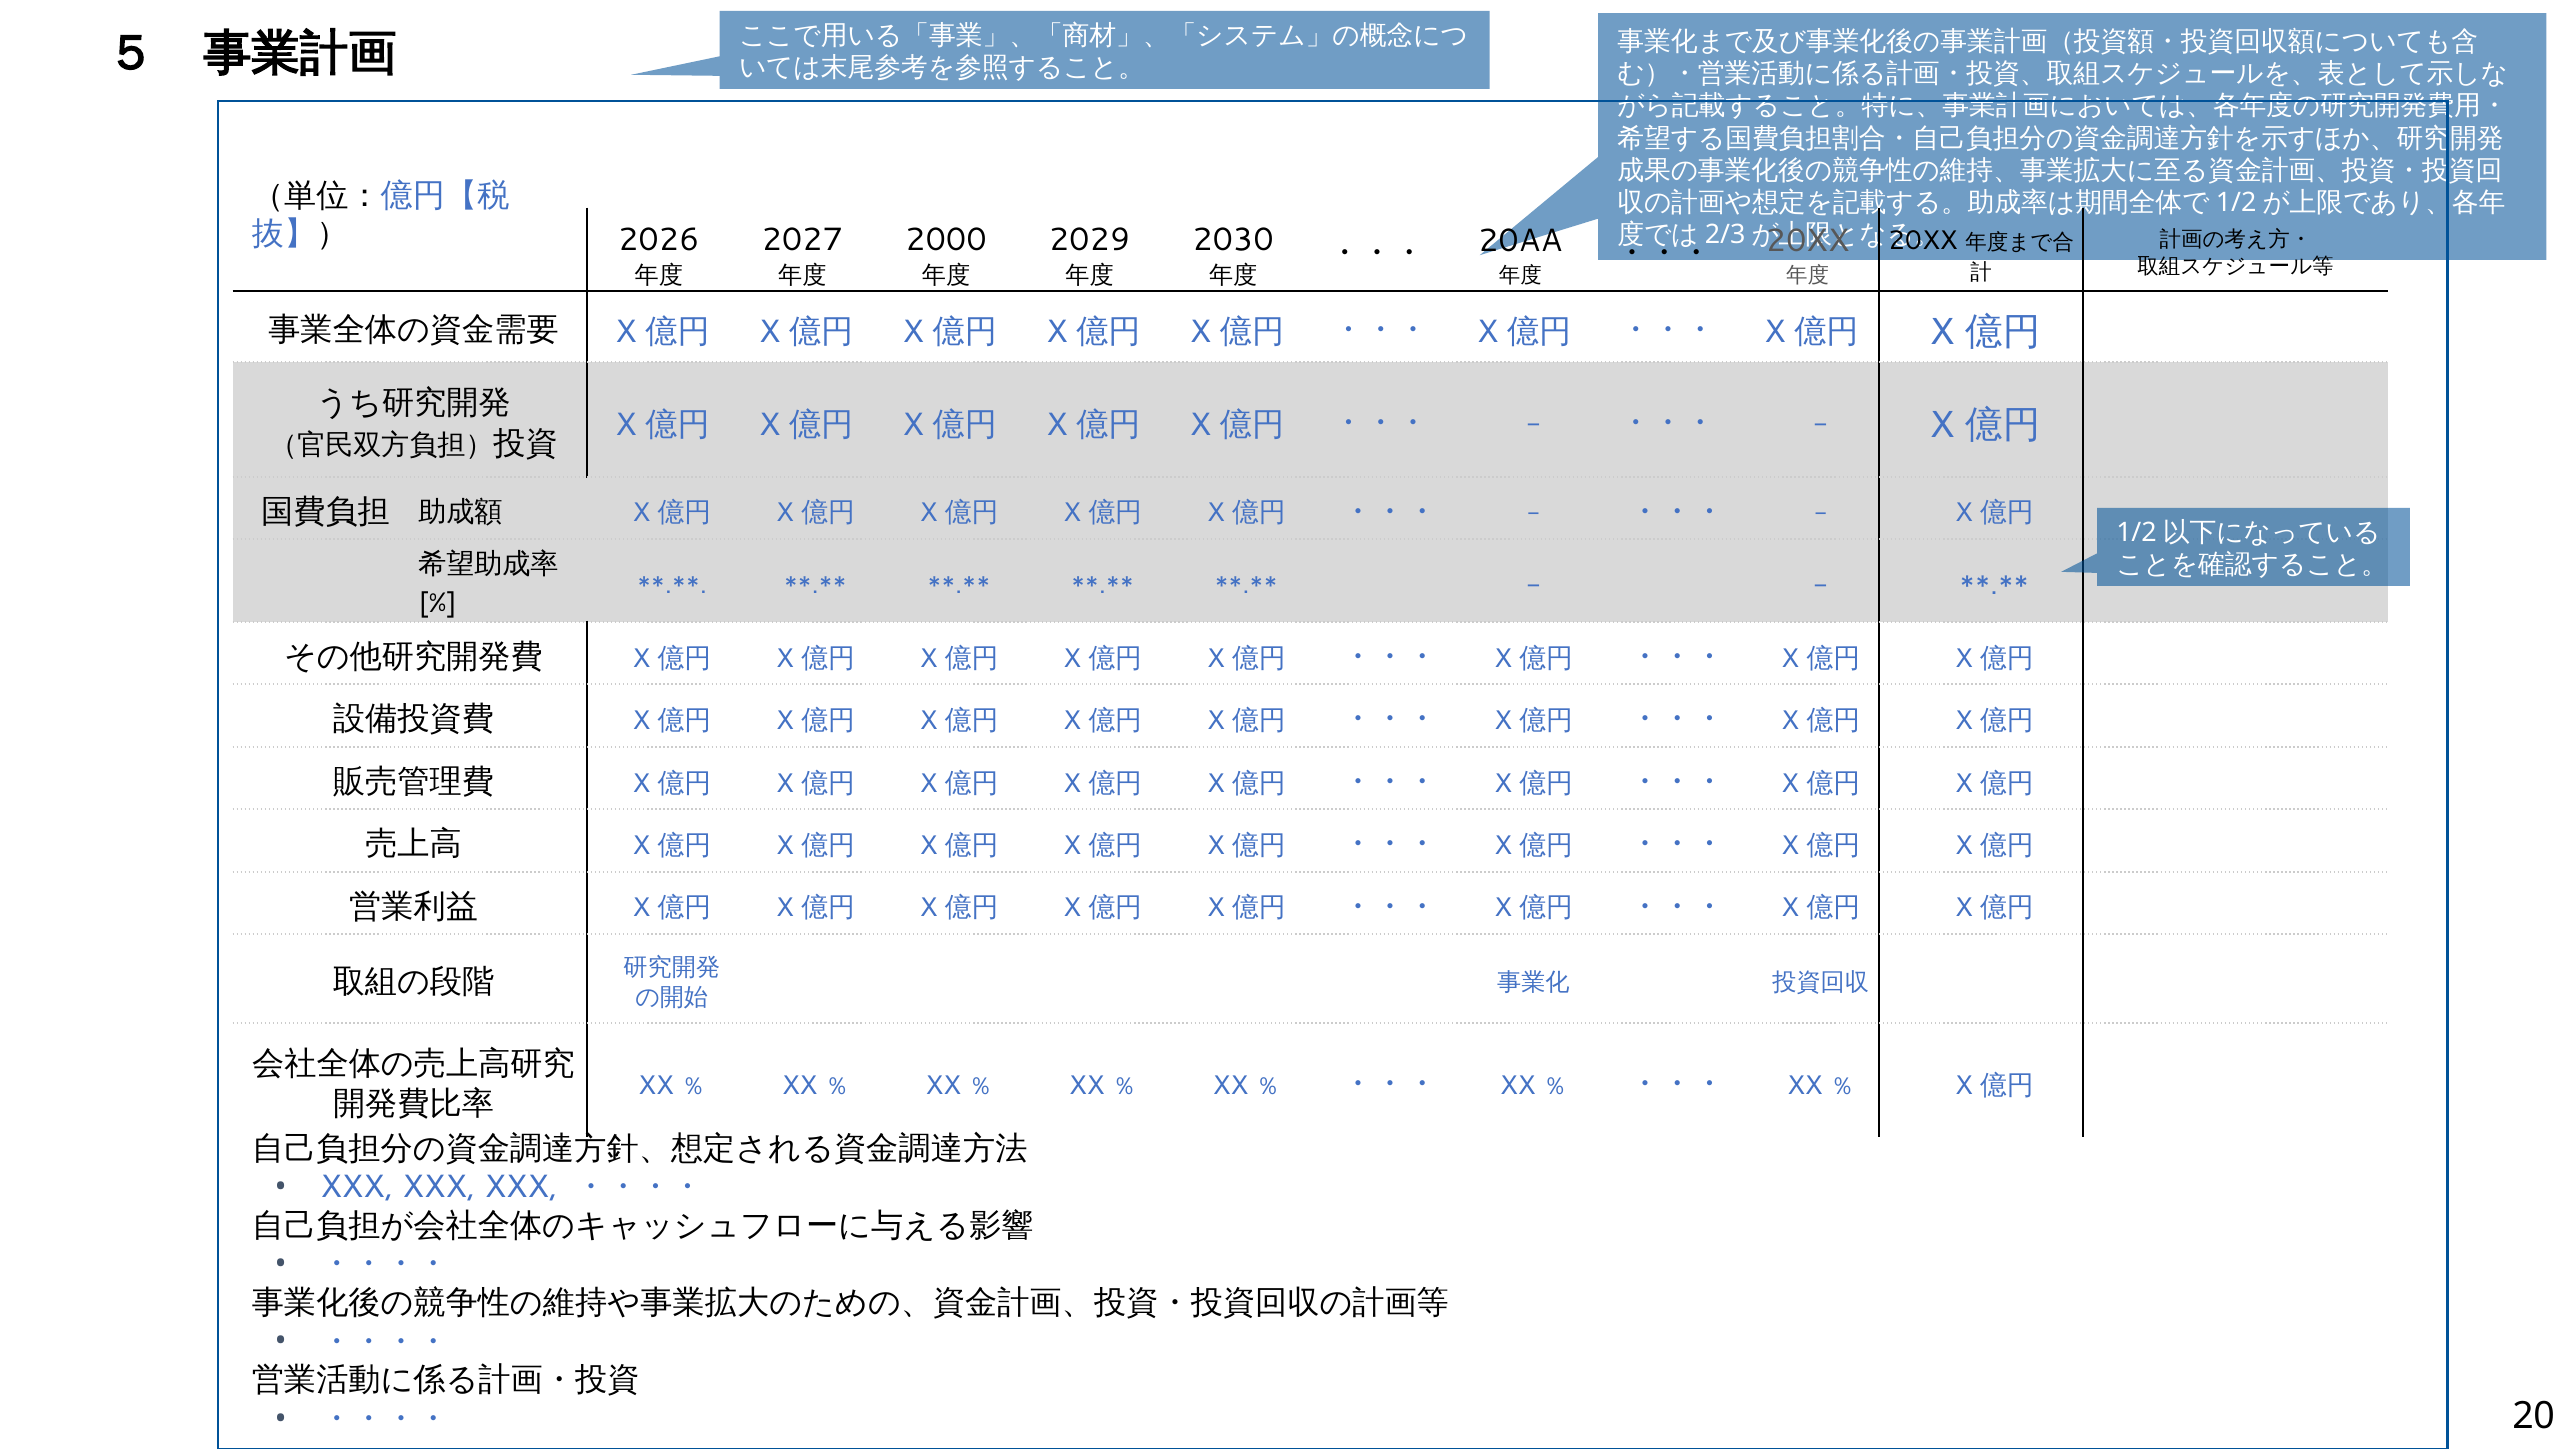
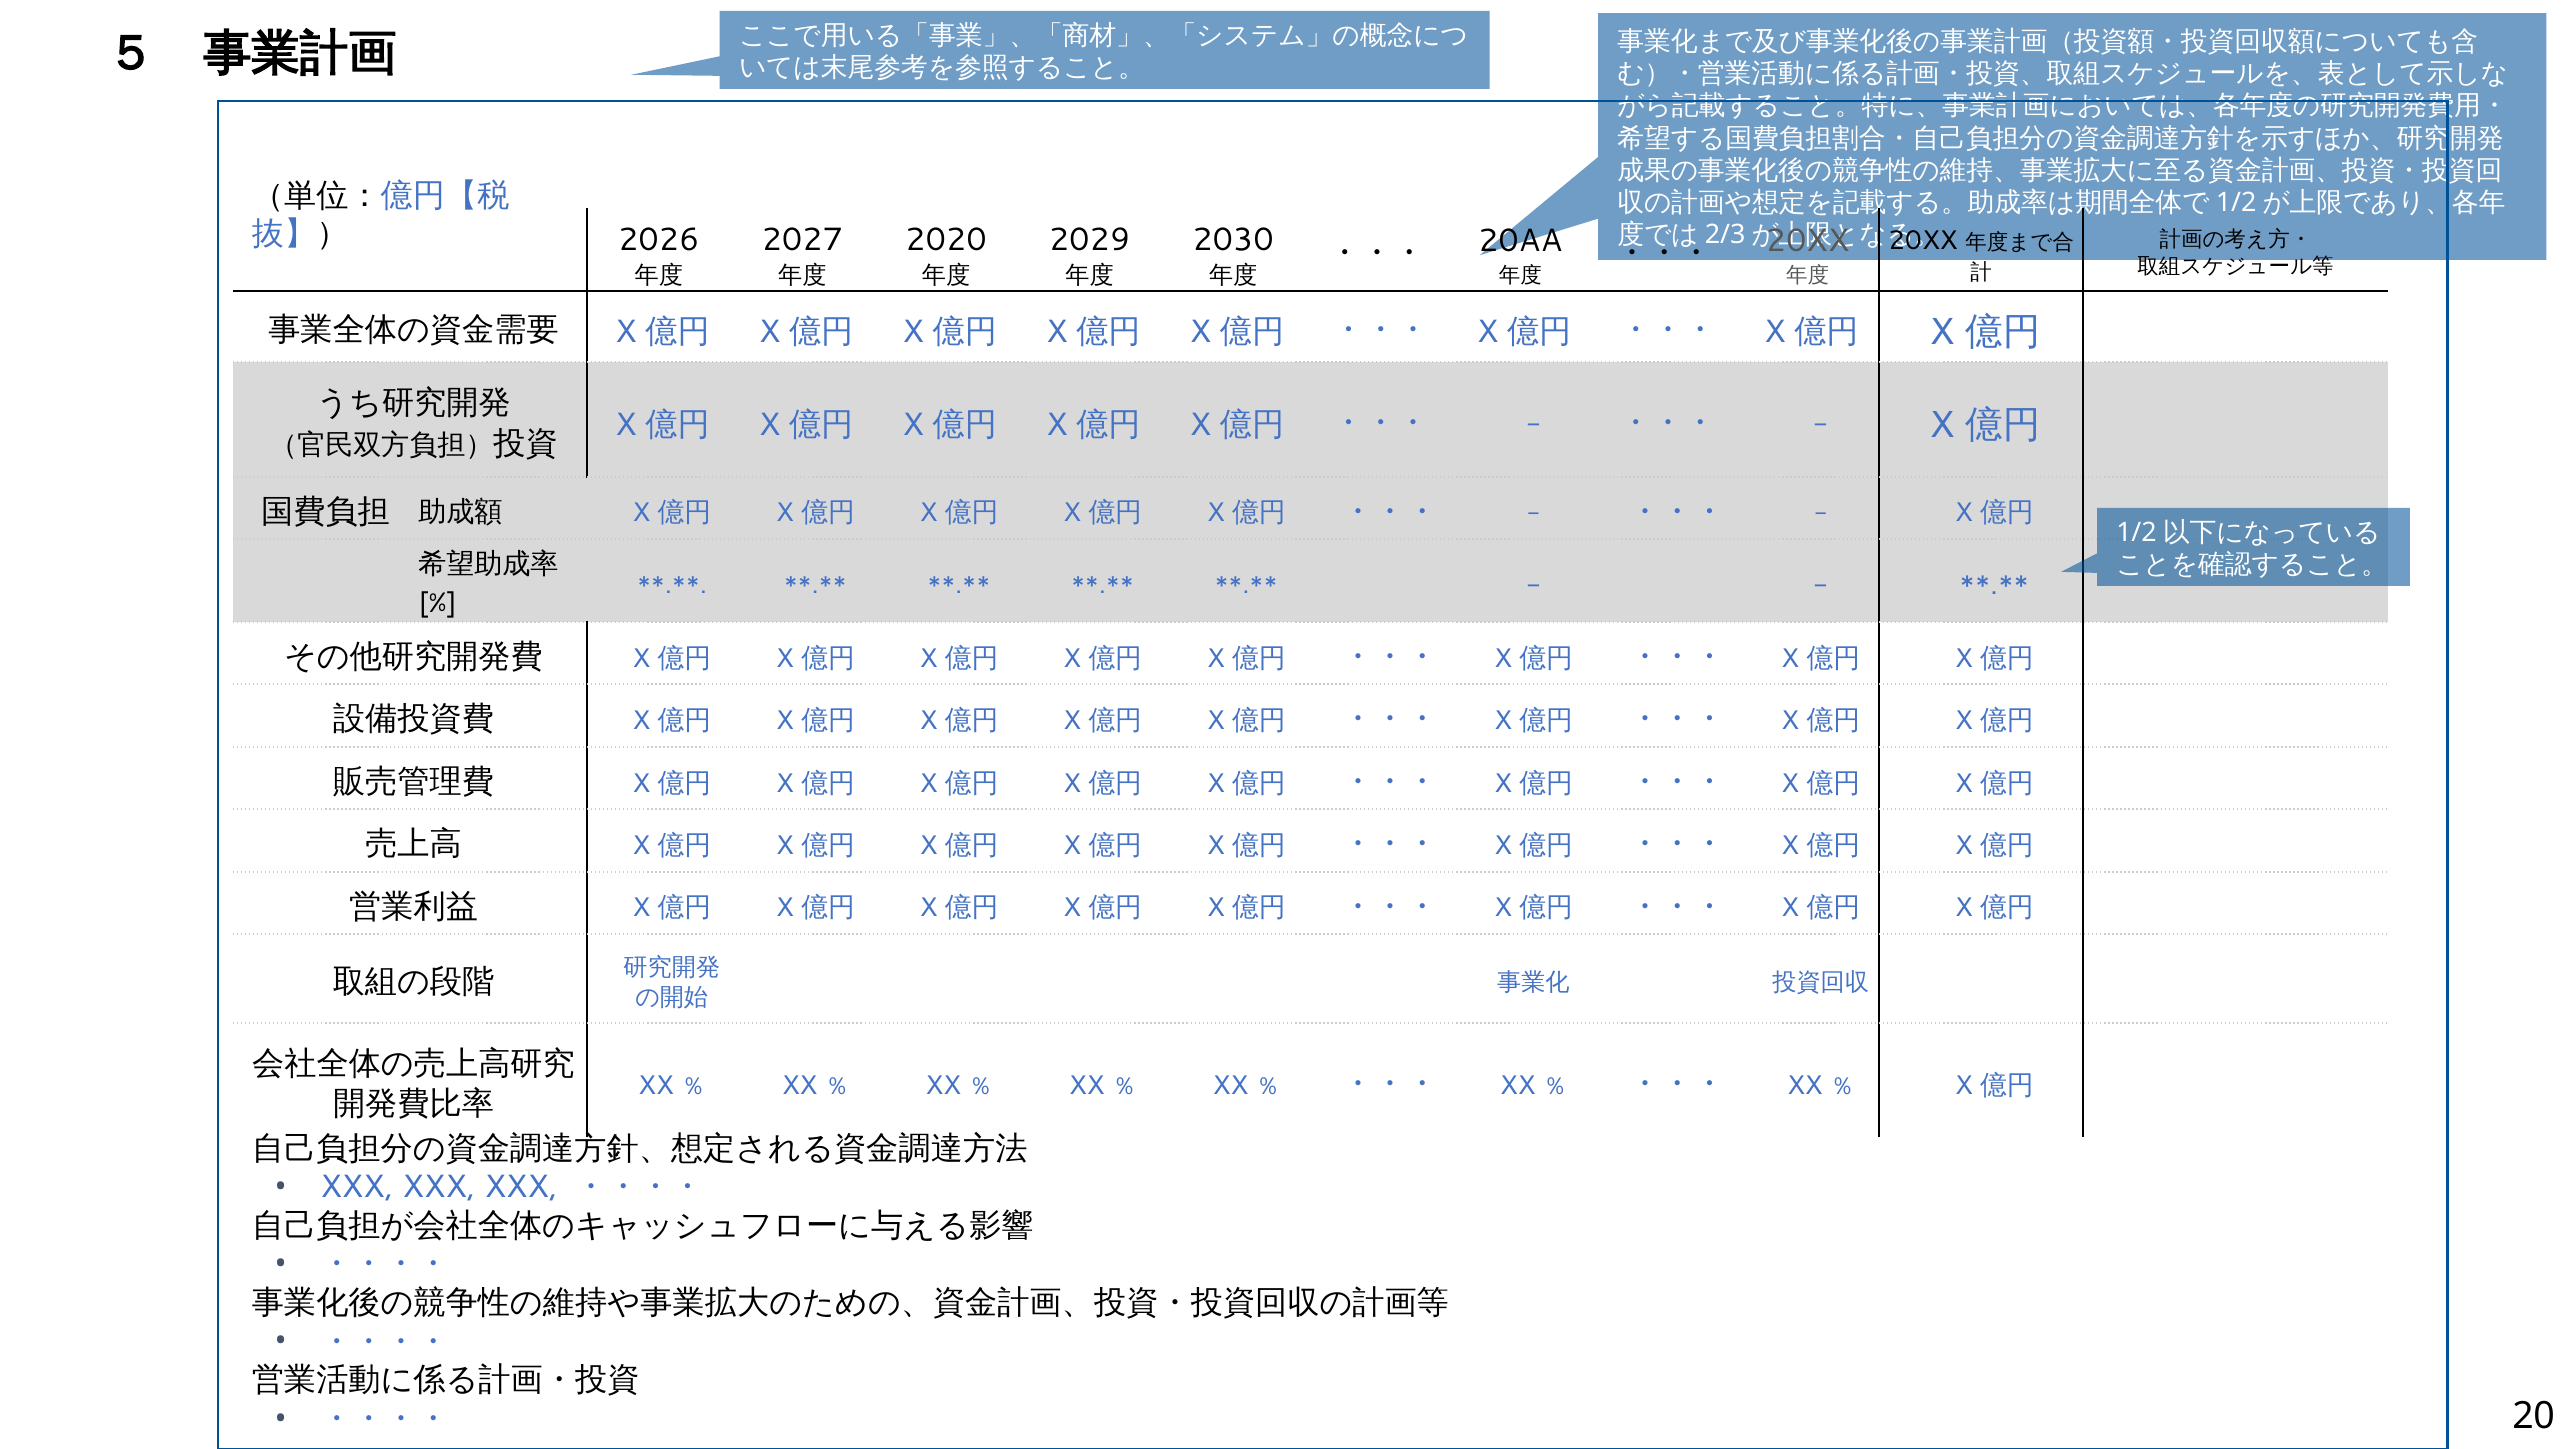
2000: 2000 -> 2020 (946, 240)
